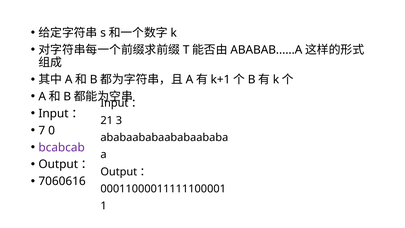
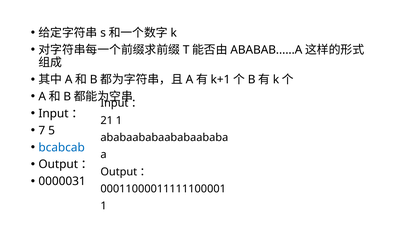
21 3: 3 -> 1 (119, 120)
0: 0 -> 5 (52, 130)
bcabcab colour: purple -> blue (62, 147)
7060616: 7060616 -> 0000031 (62, 181)
